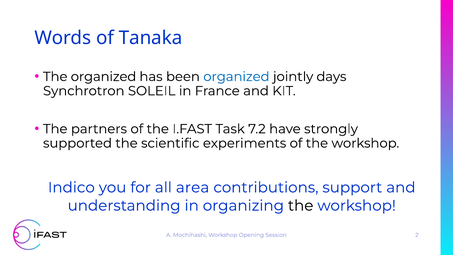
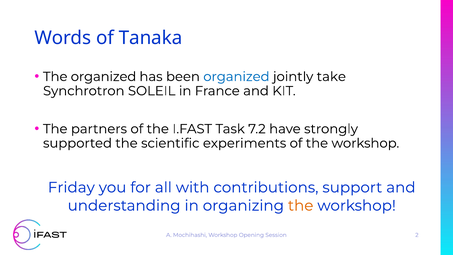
days: days -> take (331, 77)
Indico: Indico -> Friday (71, 187)
area: area -> with (193, 187)
the colour: black -> orange (301, 205)
